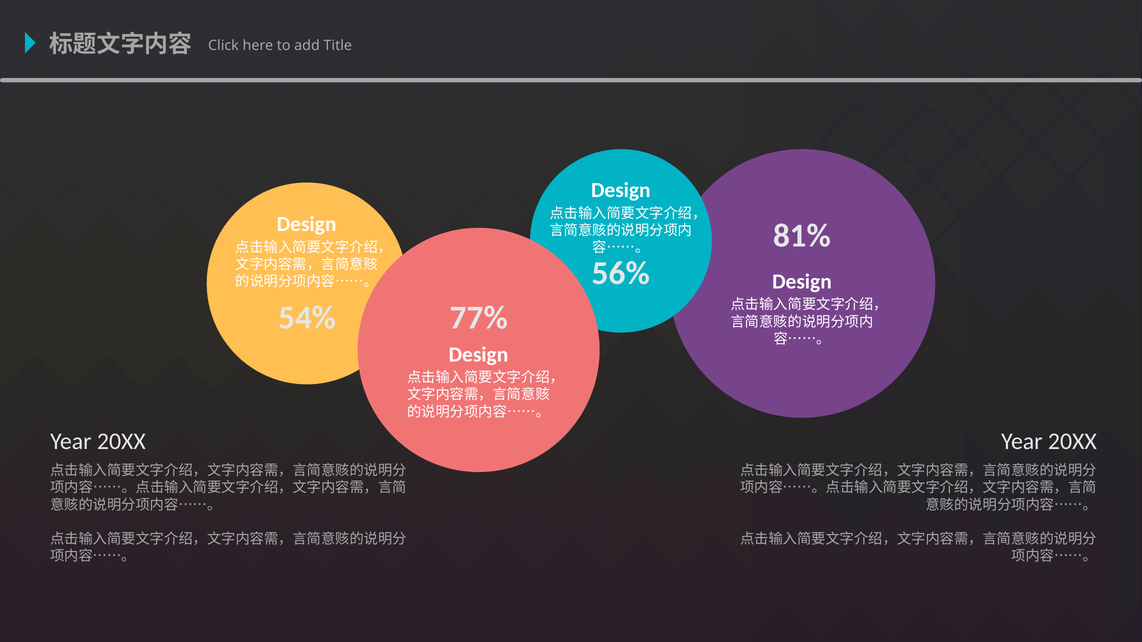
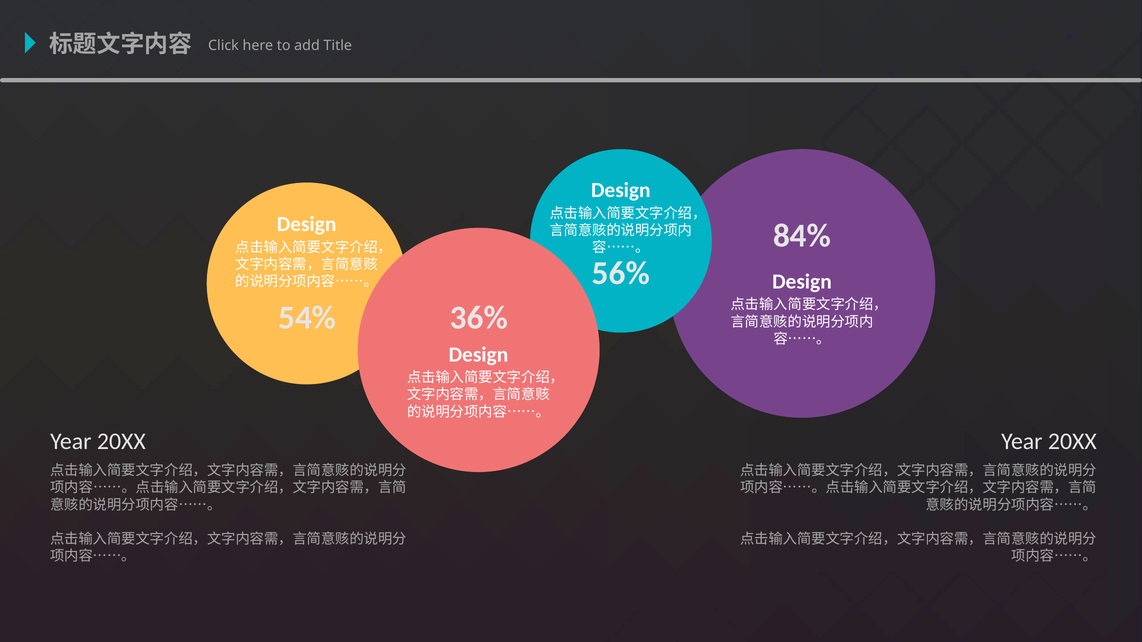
81%: 81% -> 84% (802, 236)
77%: 77% -> 36% (479, 318)
